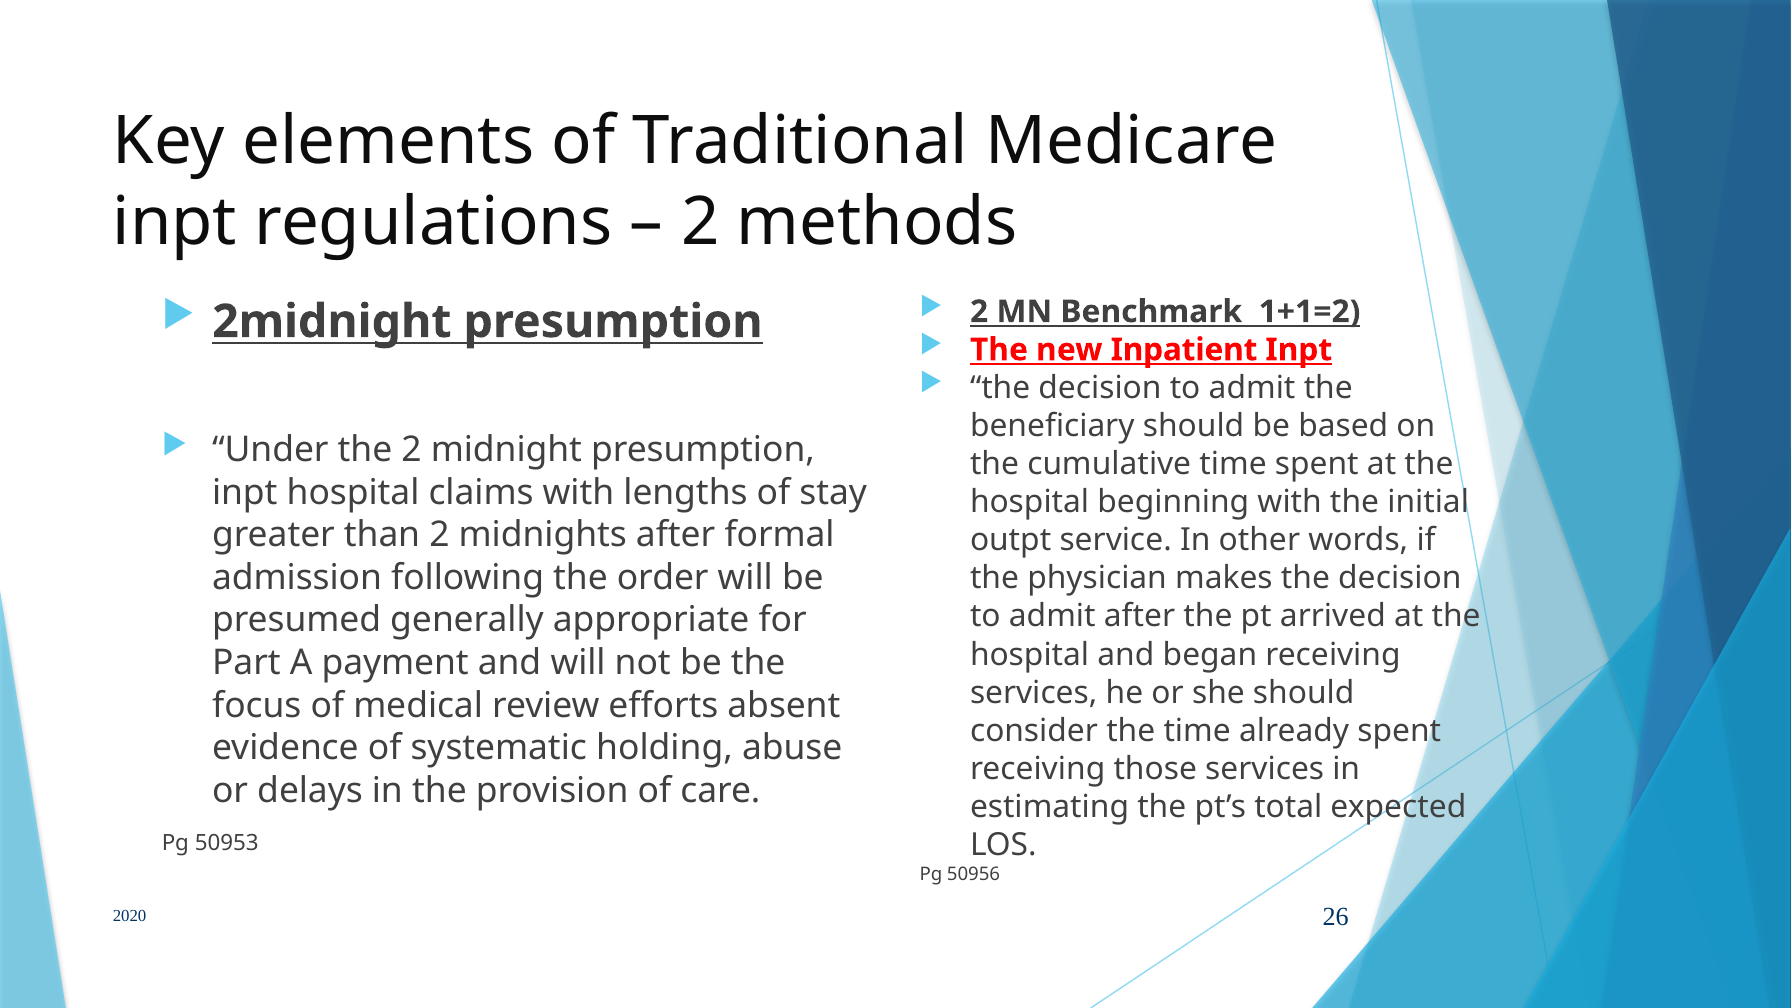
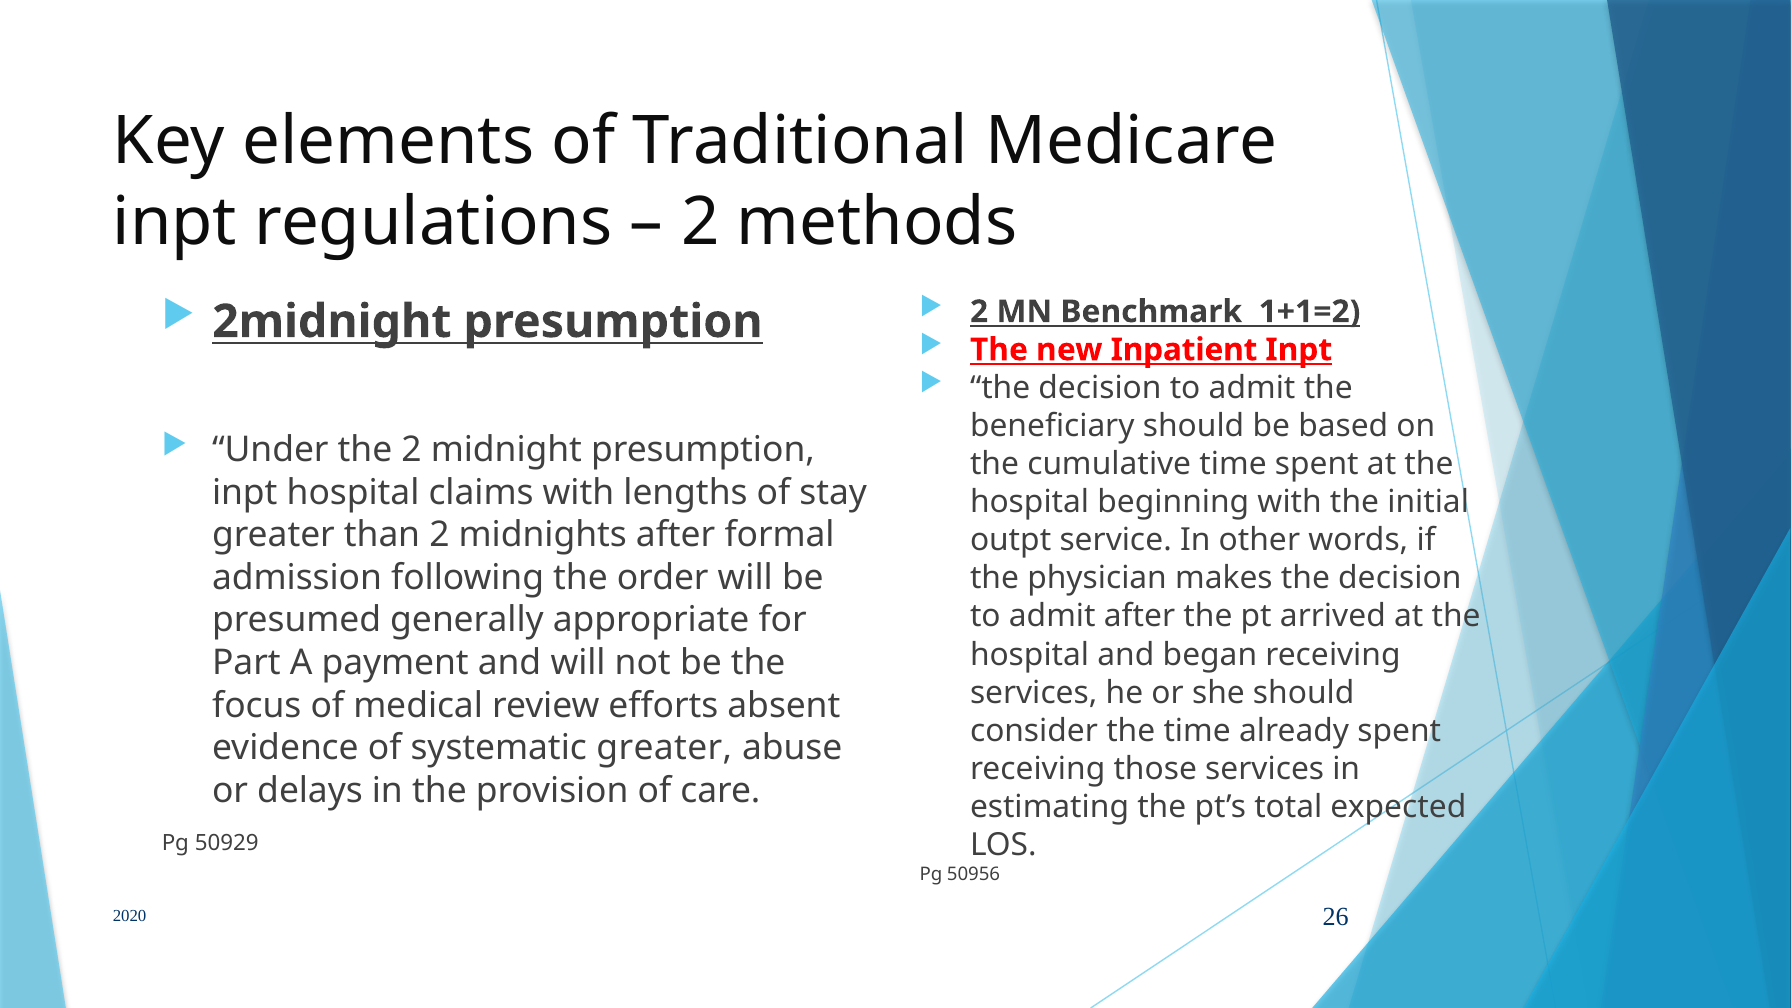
systematic holding: holding -> greater (664, 747)
50953: 50953 -> 50929 (227, 842)
